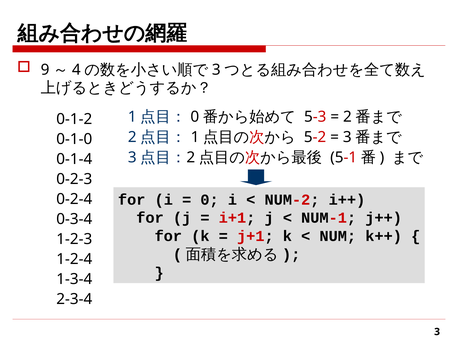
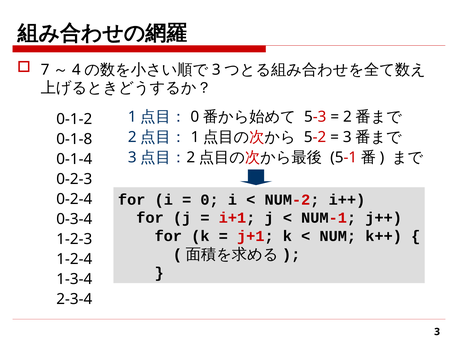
9: 9 -> 7 (45, 70)
0-1-0: 0-1-0 -> 0-1-8 (74, 139)
